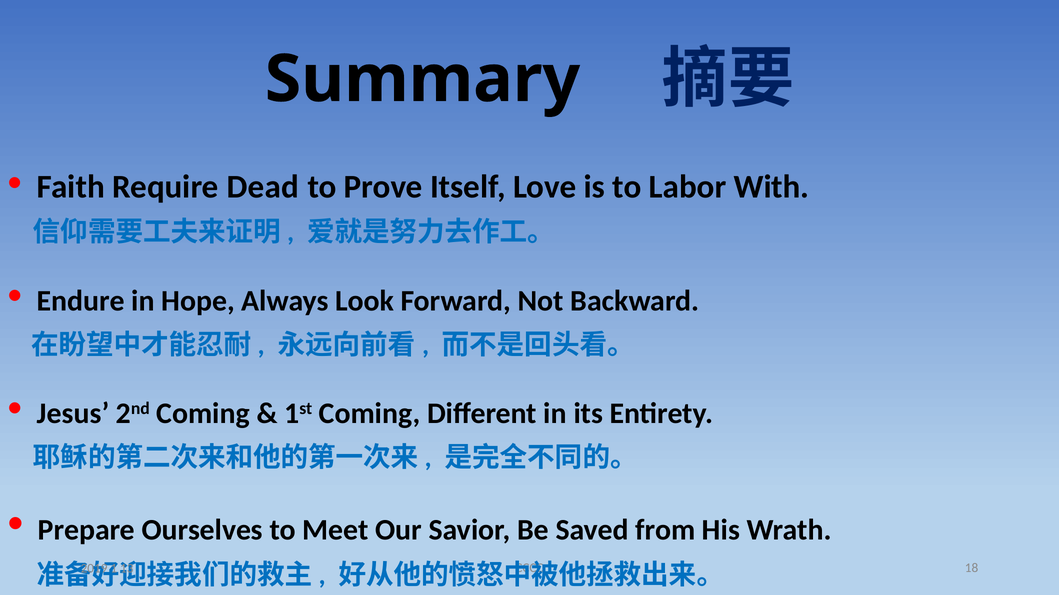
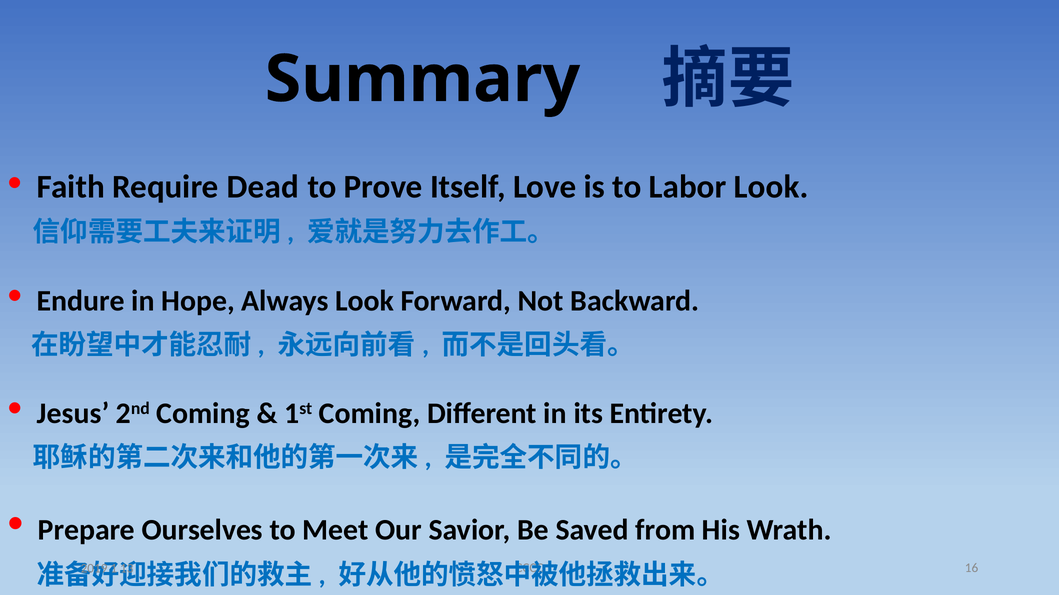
Labor With: With -> Look (771, 187)
18: 18 -> 16 (972, 569)
